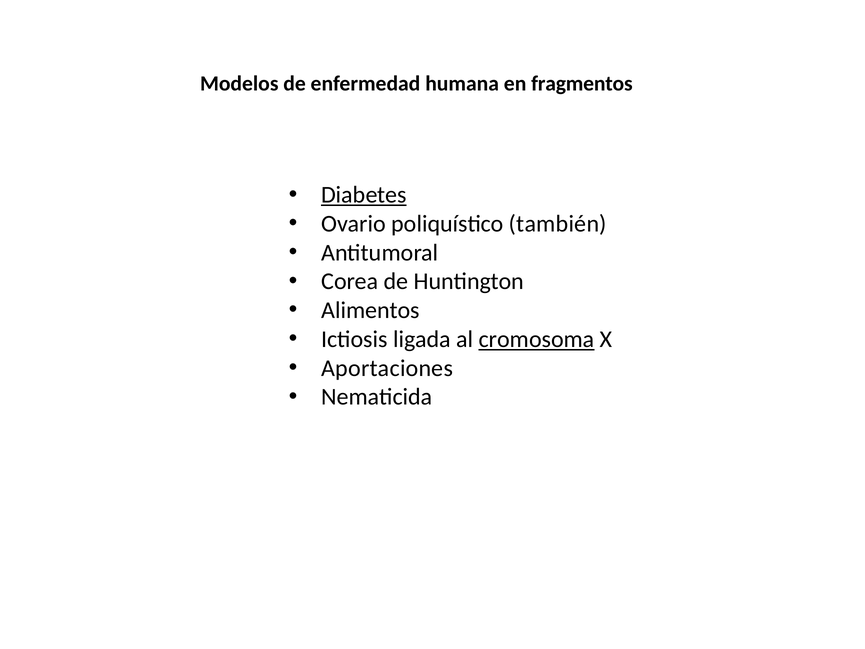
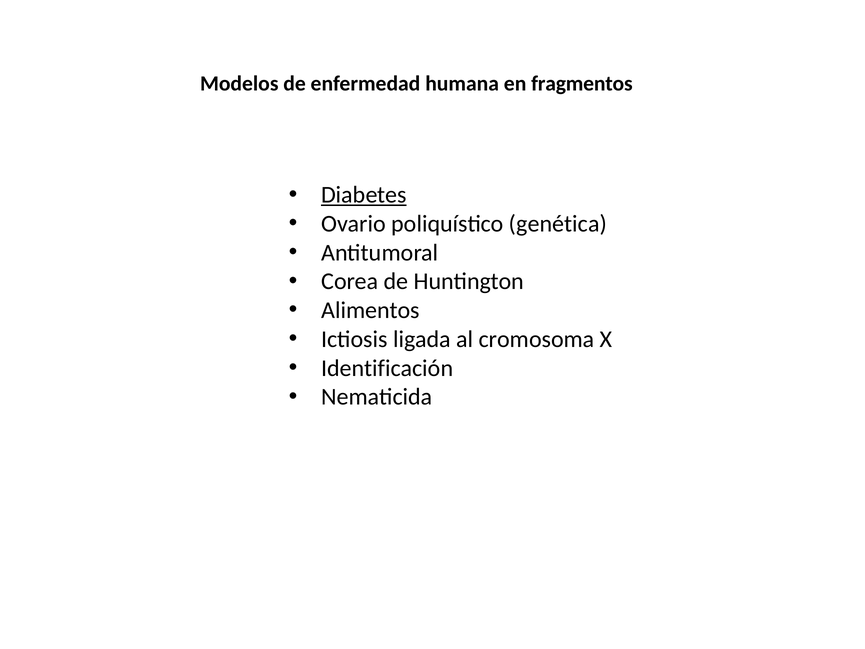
también: también -> genética (558, 224)
cromosoma underline: present -> none (537, 339)
Aportaciones: Aportaciones -> Identificación (387, 368)
